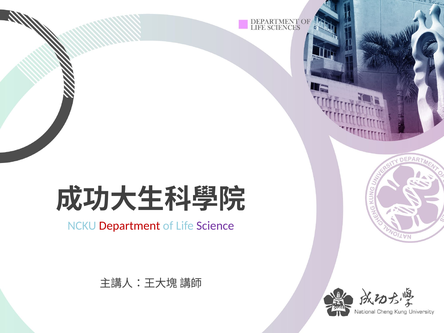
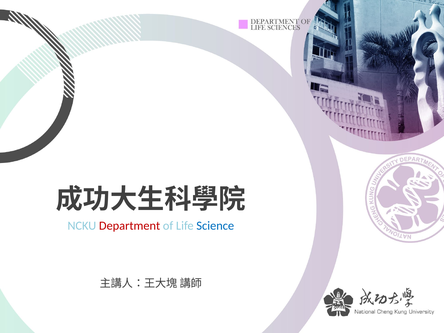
Science colour: purple -> blue (215, 226)
